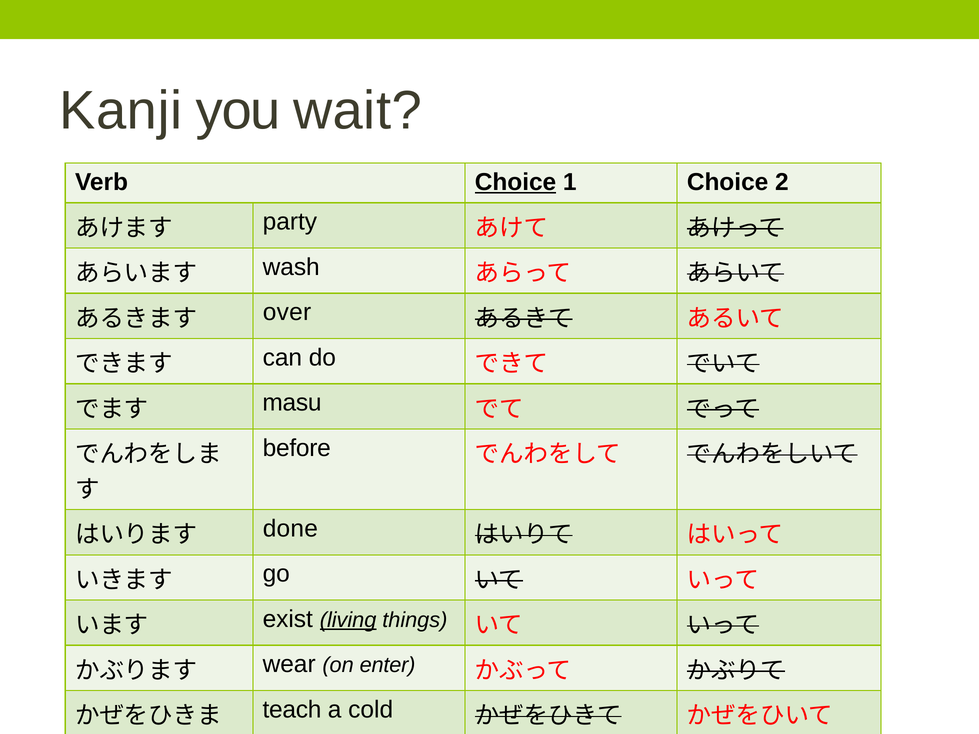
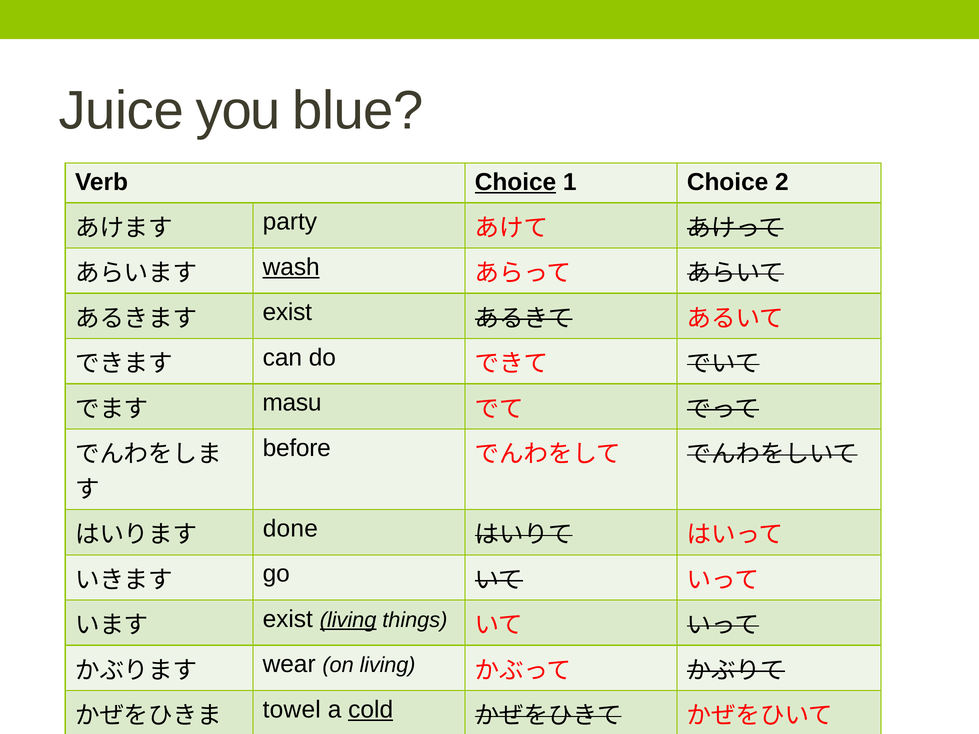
Kanji: Kanji -> Juice (121, 111)
wait: wait -> blue (358, 111)
wash underline: none -> present (291, 267)
over: over -> exist (287, 312)
on enter: enter -> living (388, 665)
teach: teach -> towel (292, 710)
cold underline: none -> present (371, 710)
